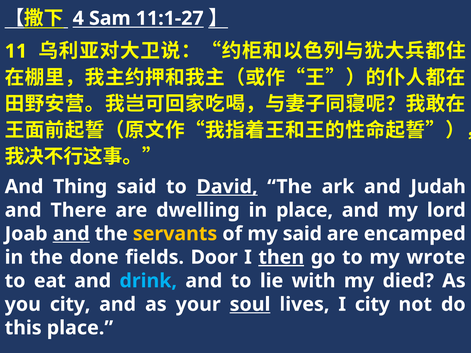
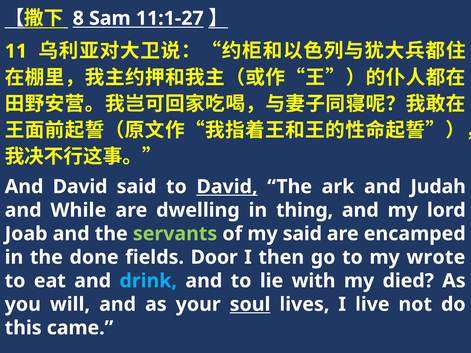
4: 4 -> 8 (78, 18)
And Thing: Thing -> David (80, 187)
There: There -> While (78, 210)
in place: place -> thing (305, 210)
and underline: present -> none (71, 234)
servants colour: yellow -> light green (175, 234)
then underline: present -> none (281, 257)
you city: city -> will (70, 305)
I city: city -> live (372, 305)
this place: place -> came (80, 328)
